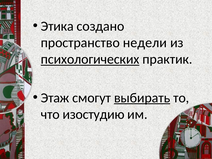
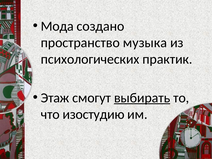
Этика: Этика -> Мода (57, 26)
недели: недели -> музыка (145, 43)
психологических underline: present -> none (90, 59)
